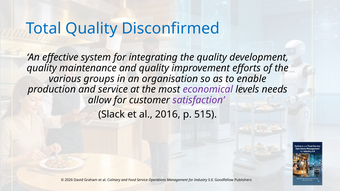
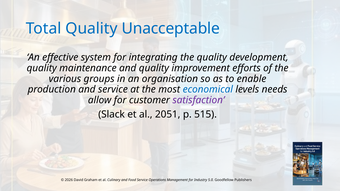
Disconfirmed: Disconfirmed -> Unacceptable (171, 29)
economical colour: purple -> blue (208, 90)
2016: 2016 -> 2051 (168, 114)
